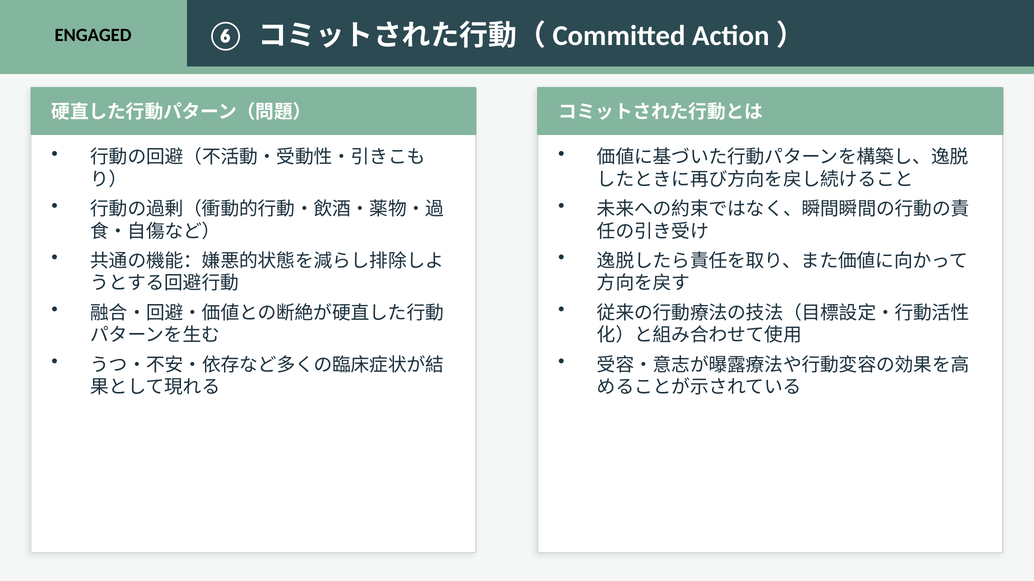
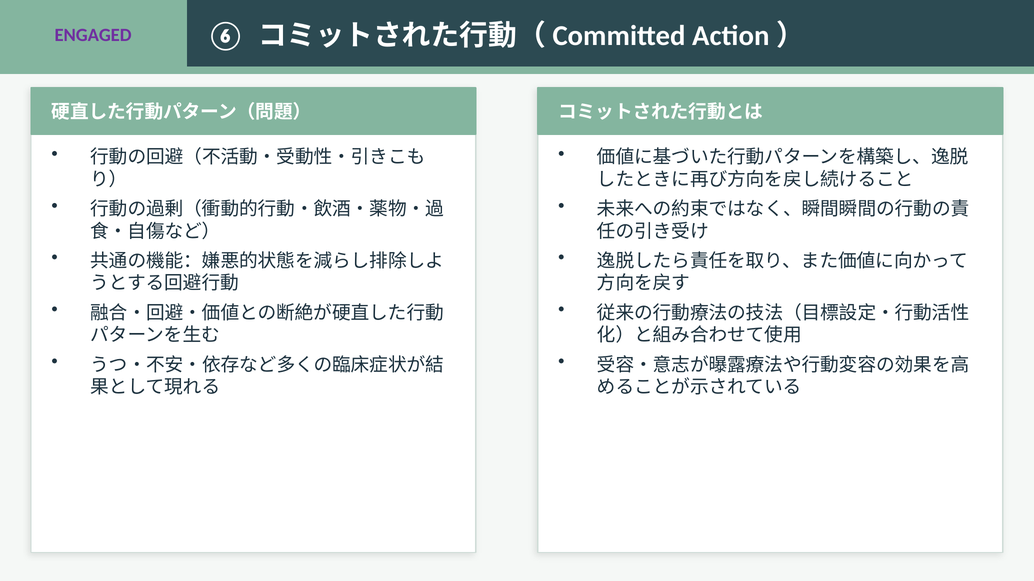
ENGAGED colour: black -> purple (93, 35)
